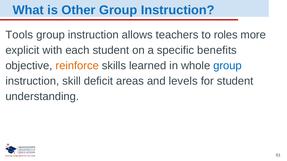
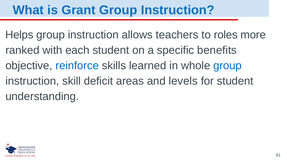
Other: Other -> Grant (79, 10)
Tools: Tools -> Helps (19, 35)
explicit: explicit -> ranked (22, 50)
reinforce colour: orange -> blue (77, 66)
